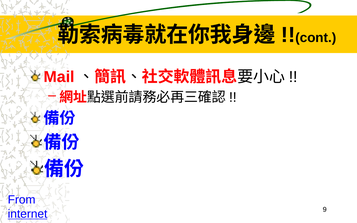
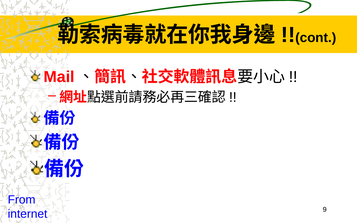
internet underline: present -> none (28, 214)
